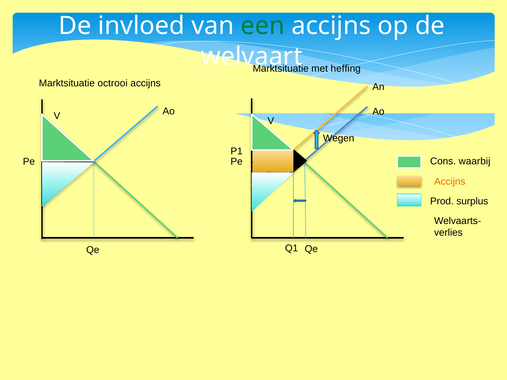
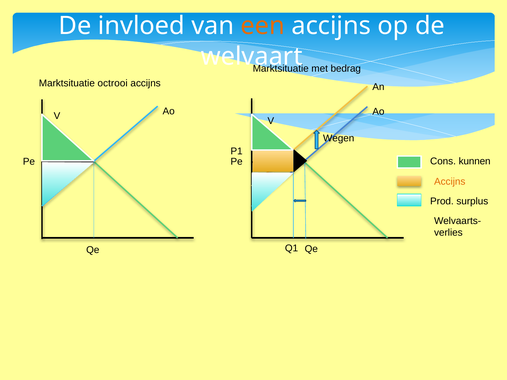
een colour: green -> orange (263, 26)
heffing: heffing -> bedrag (346, 69)
waarbij: waarbij -> kunnen (475, 161)
